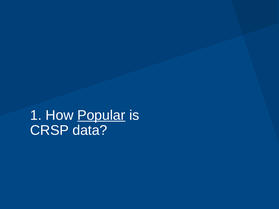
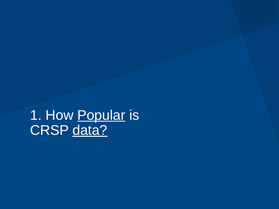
data underline: none -> present (90, 130)
